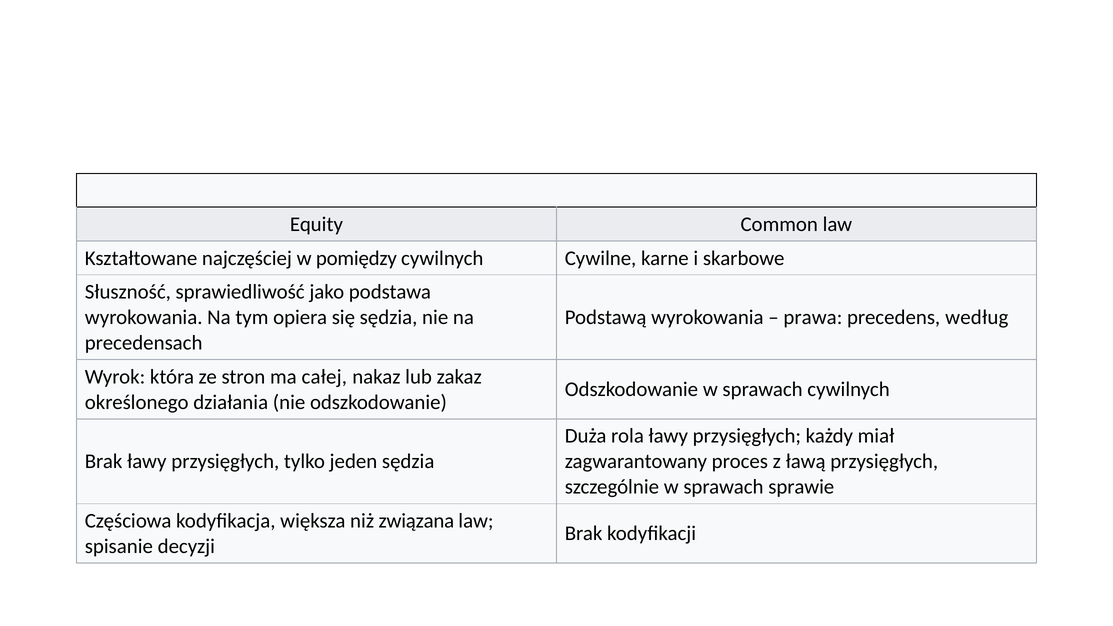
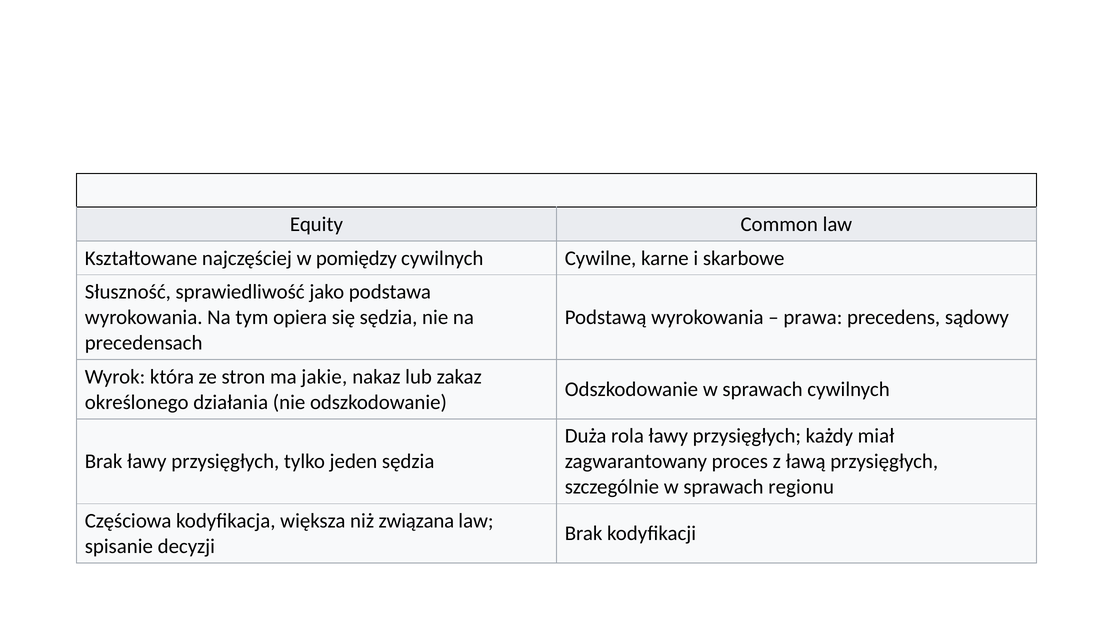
według: według -> sądowy (977, 317)
całej: całej -> jakie (324, 377)
sprawie: sprawie -> regionu (801, 487)
